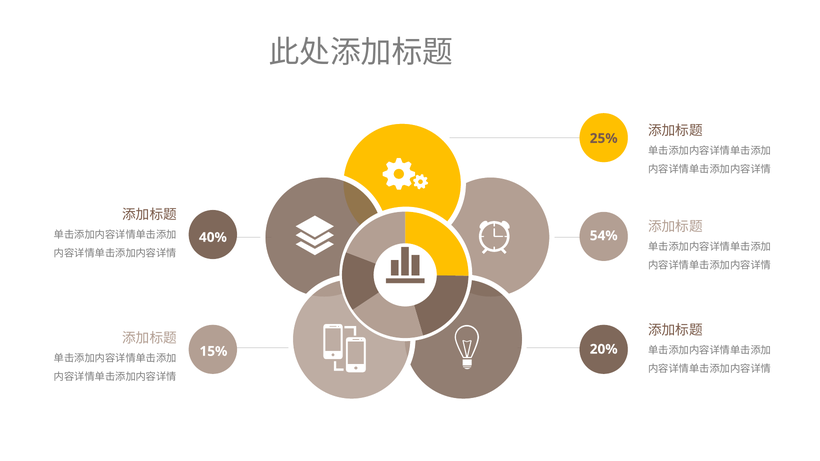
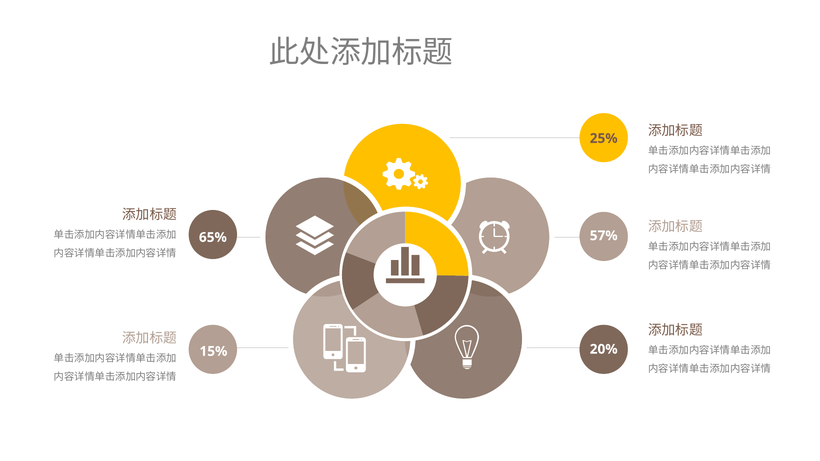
54%: 54% -> 57% (604, 236)
40%: 40% -> 65% (213, 237)
